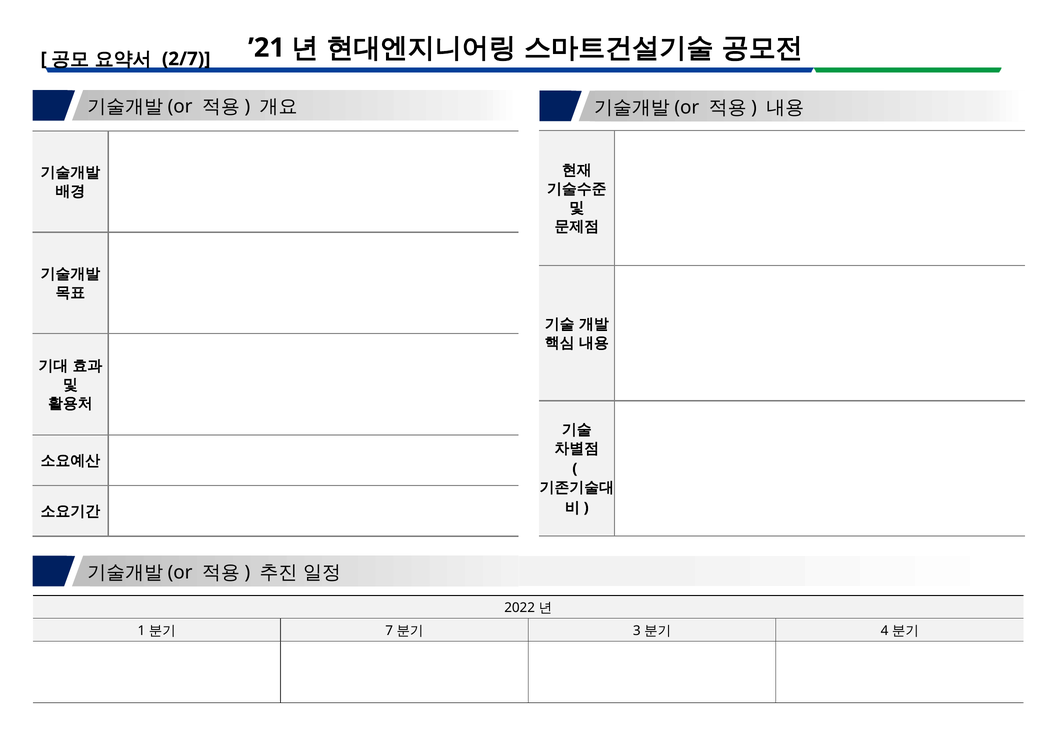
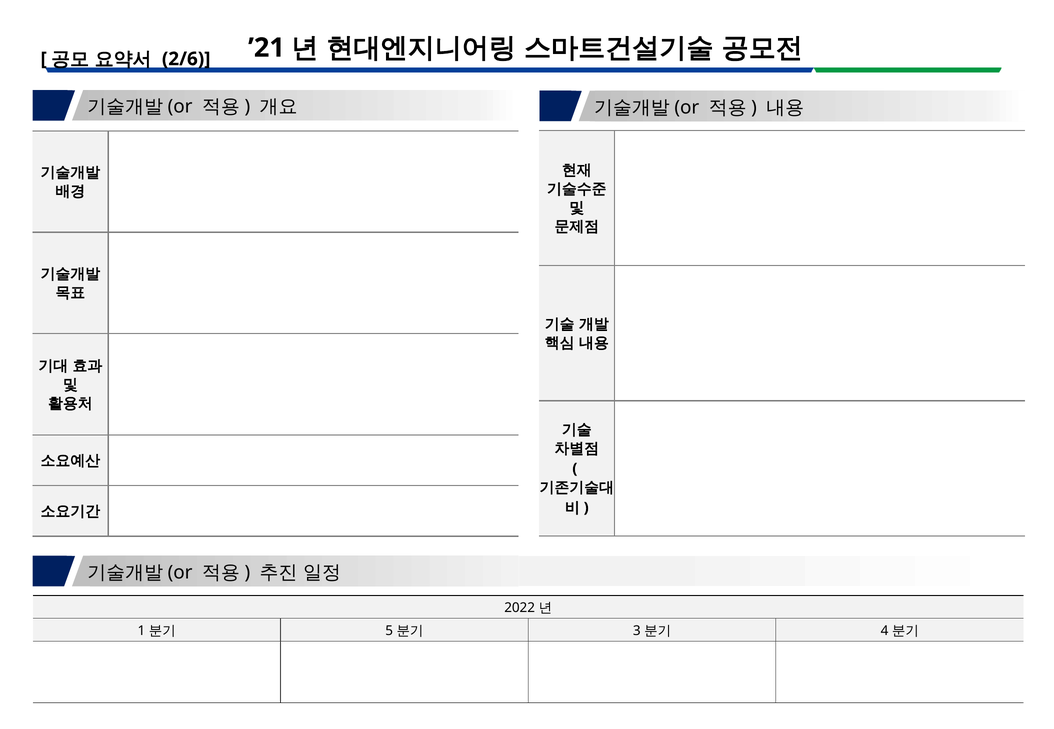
2/7: 2/7 -> 2/6 (186, 59)
7: 7 -> 5 (389, 631)
